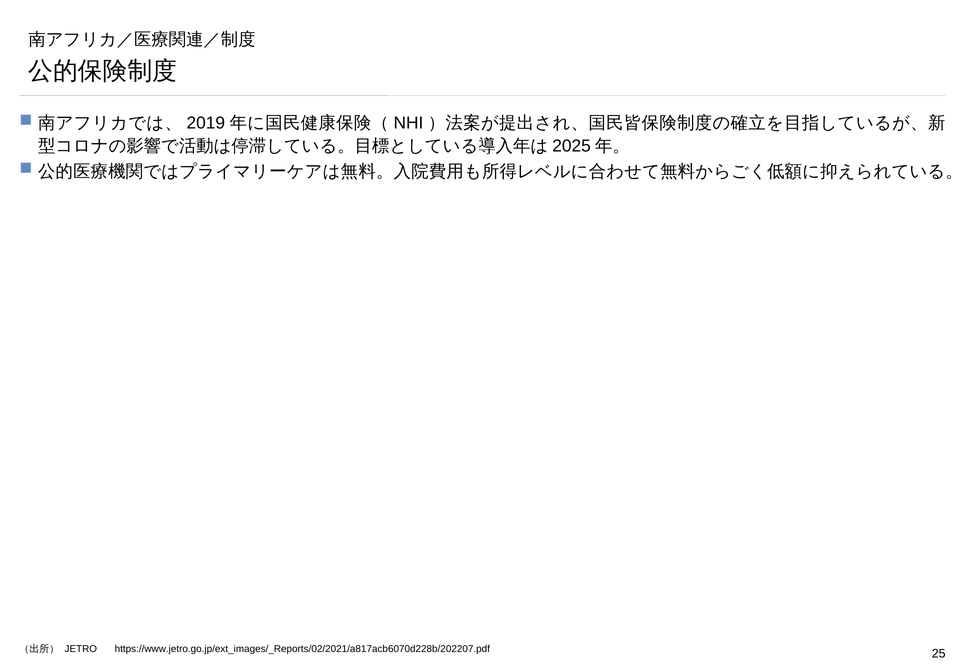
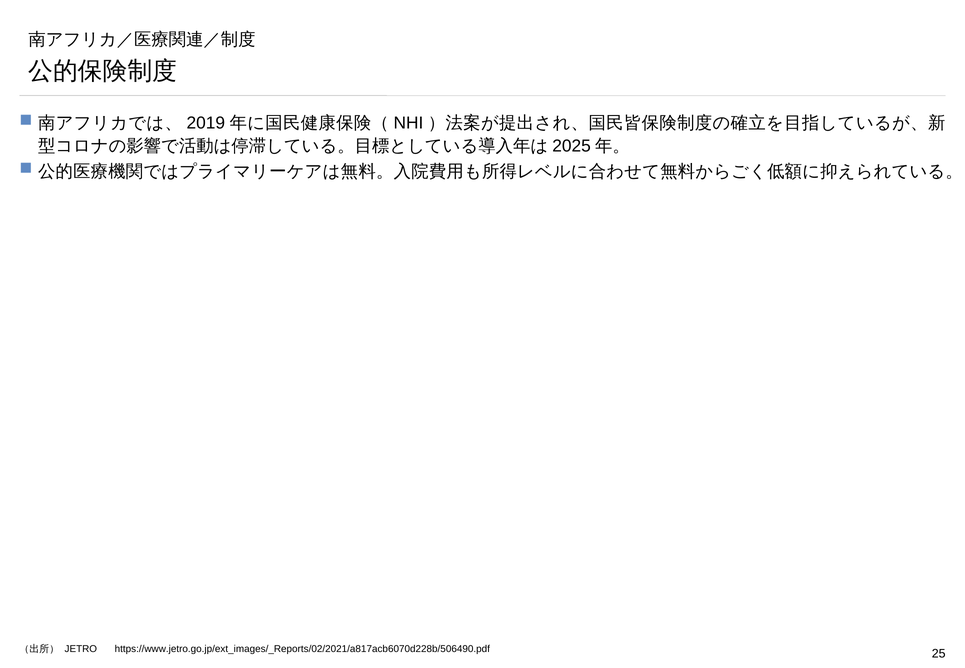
https://www.jetro.go.jp/ext_images/_Reports/02/2021/a817acb6070d228b/202207.pdf: https://www.jetro.go.jp/ext_images/_Reports/02/2021/a817acb6070d228b/202207.pdf -> https://www.jetro.go.jp/ext_images/_Reports/02/2021/a817acb6070d228b/506490.pdf (302, 649)
